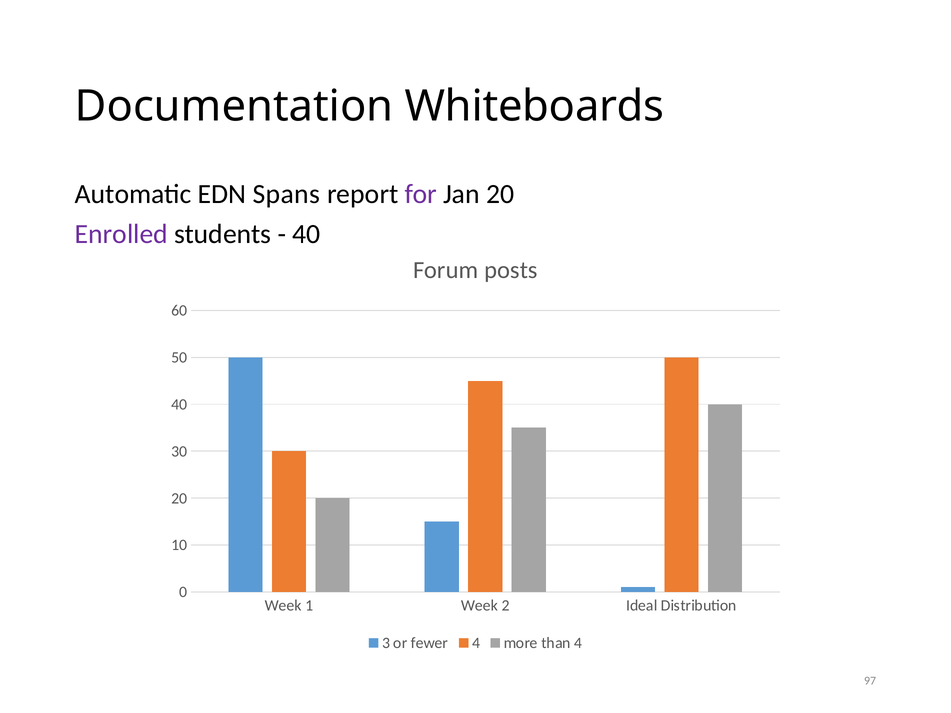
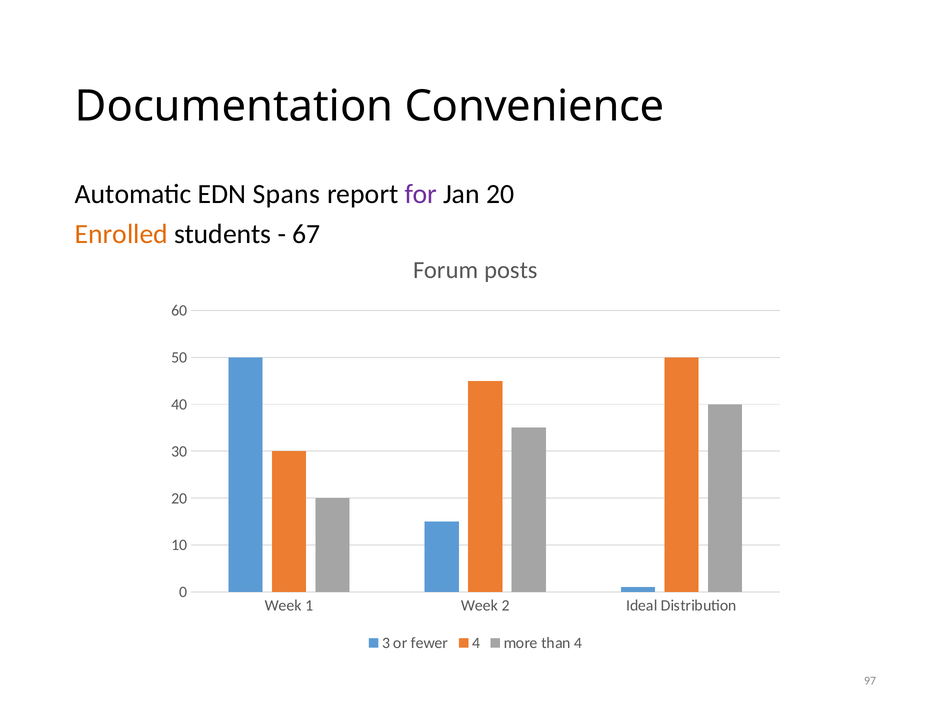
Whiteboards: Whiteboards -> Convenience (535, 107)
Enrolled colour: purple -> orange (121, 234)
40: 40 -> 67 (306, 234)
